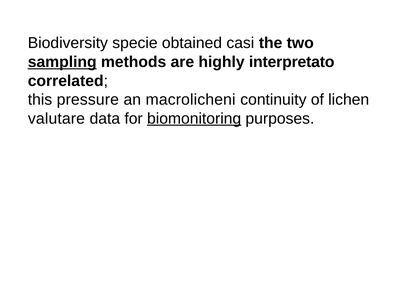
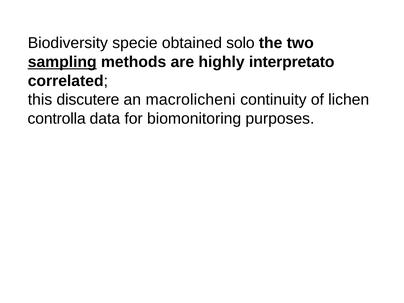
casi: casi -> solo (240, 43)
pressure: pressure -> discutere (88, 100)
valutare: valutare -> controlla (57, 119)
biomonitoring underline: present -> none (194, 119)
